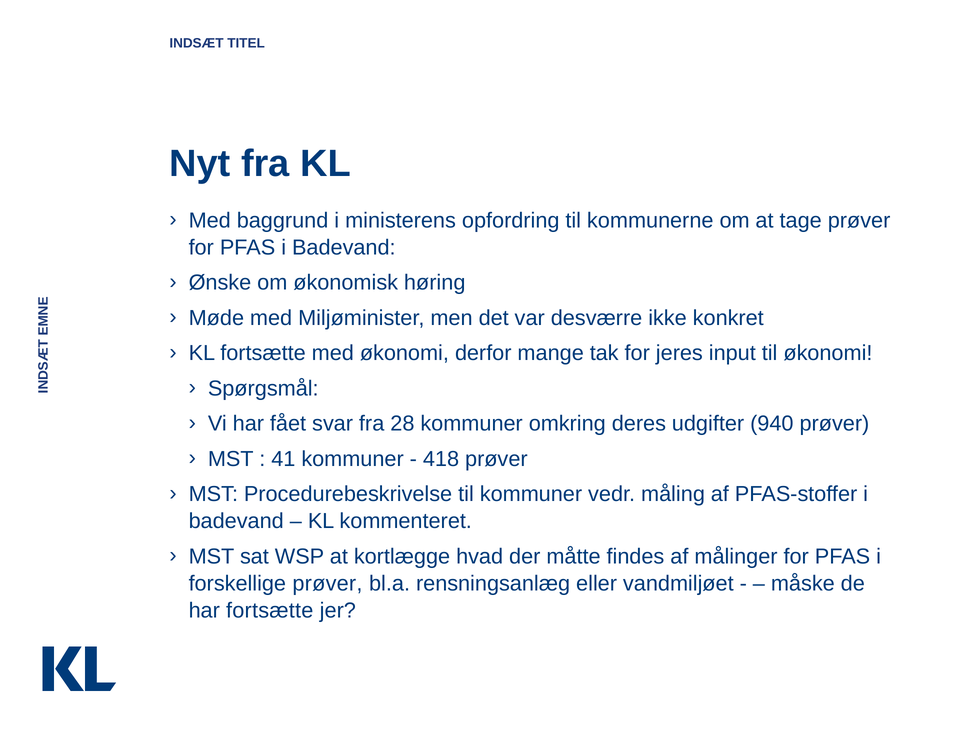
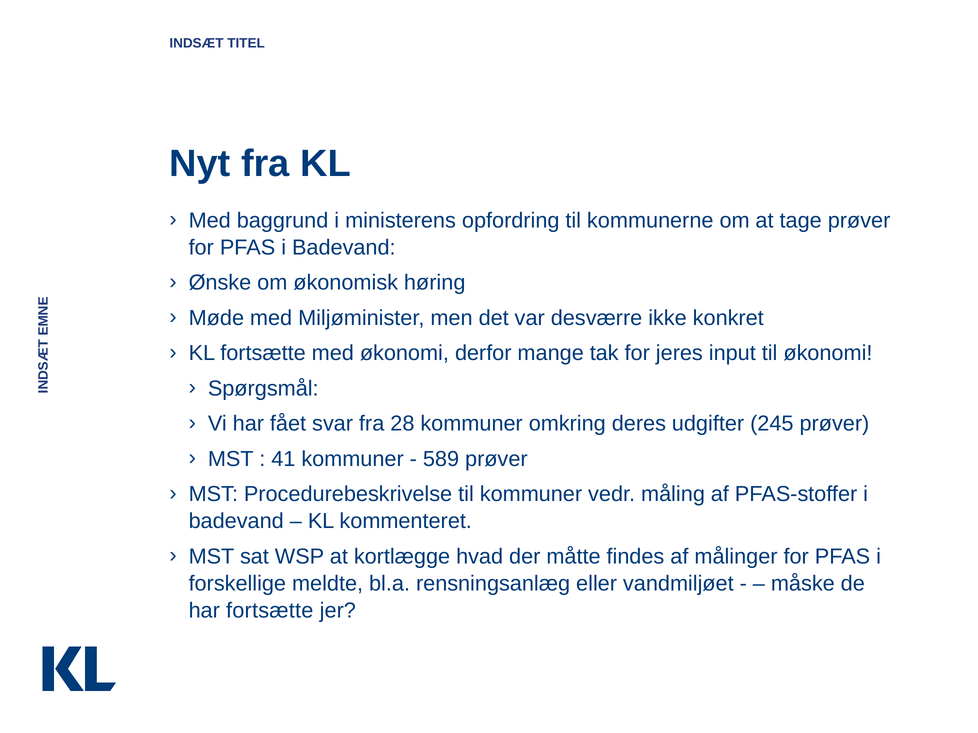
940: 940 -> 245 (772, 424)
418: 418 -> 589 (441, 459)
forskellige prøver: prøver -> meldte (328, 584)
